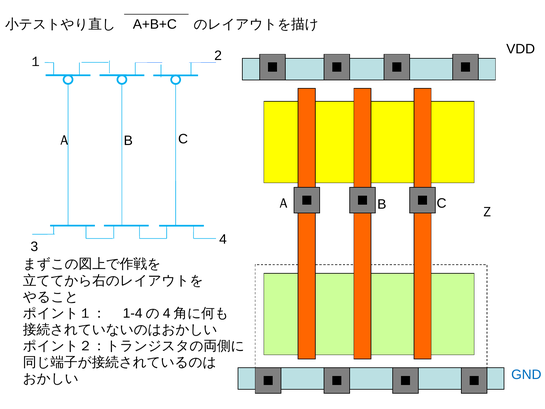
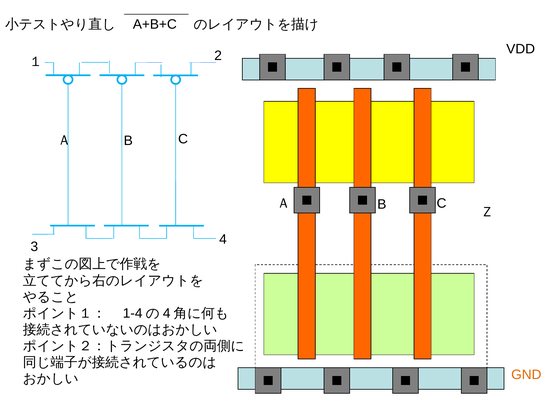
GND colour: blue -> orange (526, 374)
